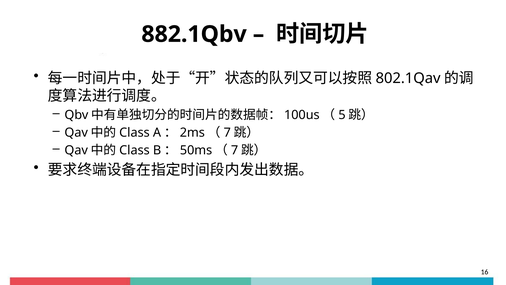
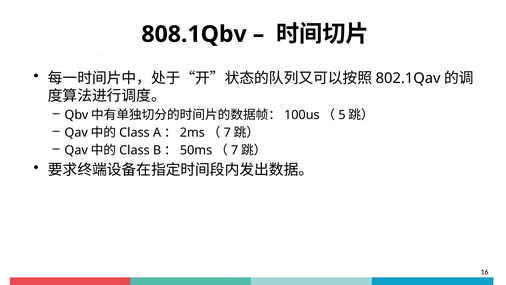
882.1Qbv: 882.1Qbv -> 808.1Qbv (194, 34)
